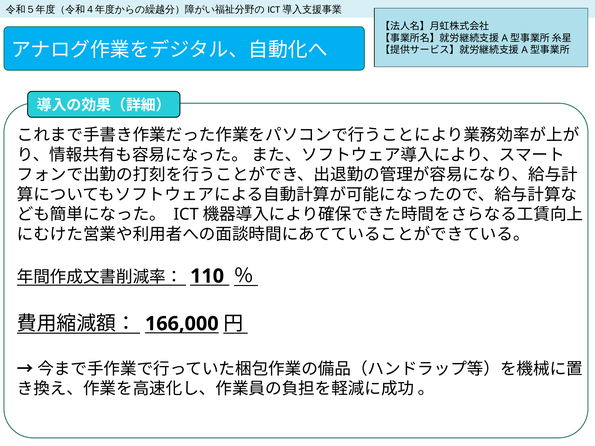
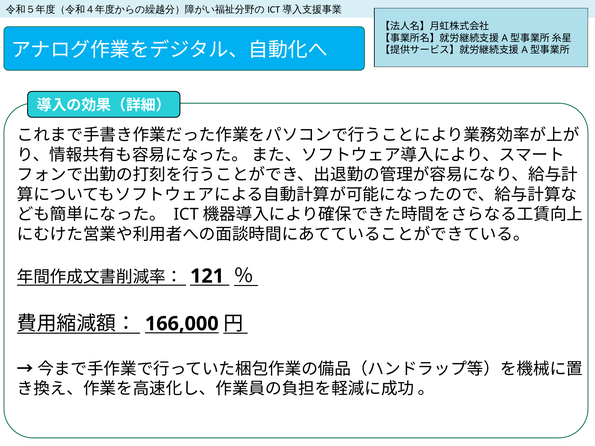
110: 110 -> 121 (207, 276)
